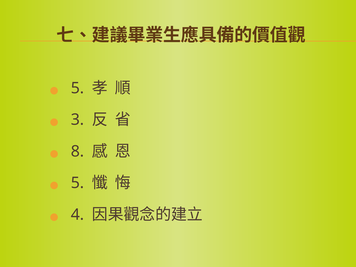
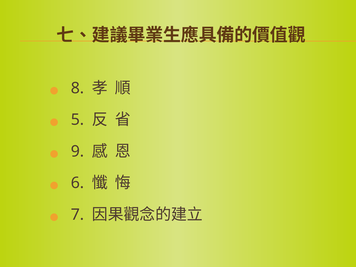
5: 5 -> 8 (77, 88)
3: 3 -> 5 (77, 120)
8: 8 -> 9 (77, 151)
5: 5 -> 6 (77, 183)
4: 4 -> 7 (77, 215)
